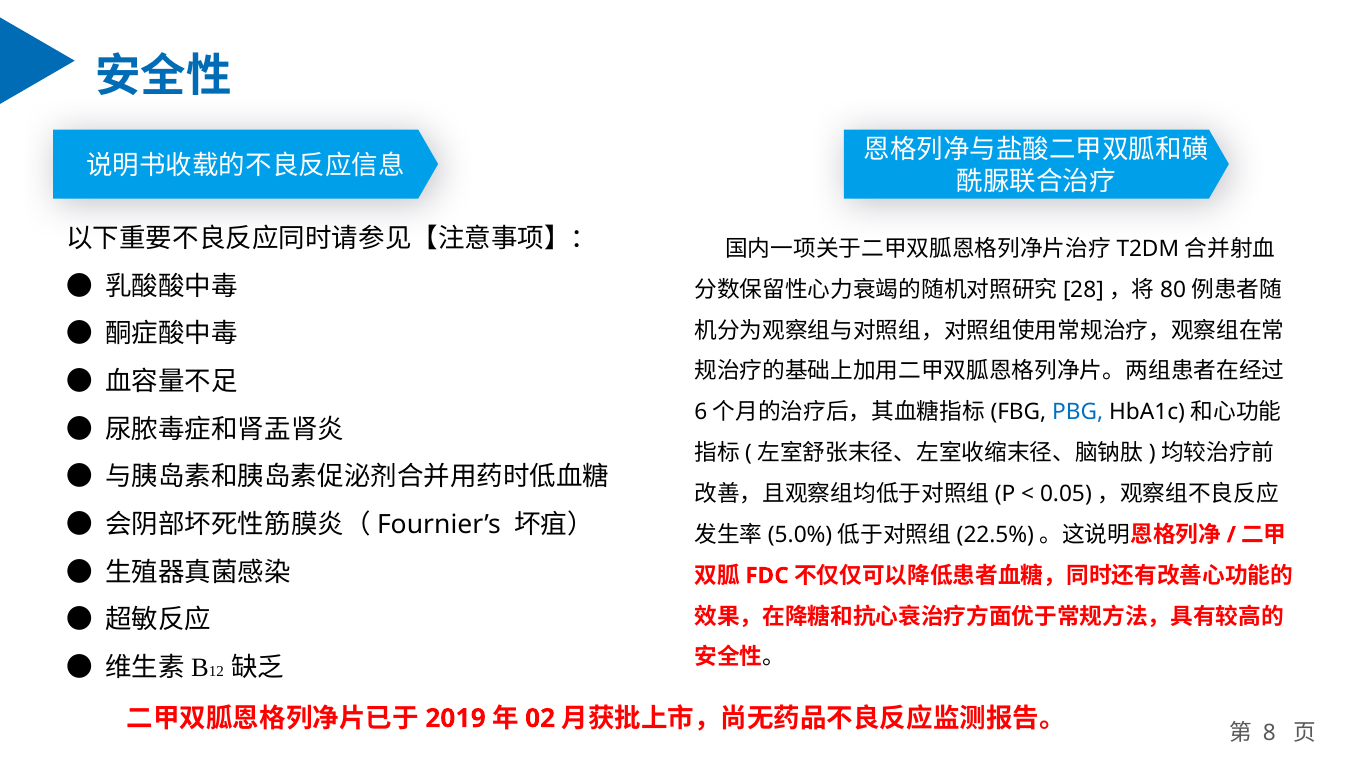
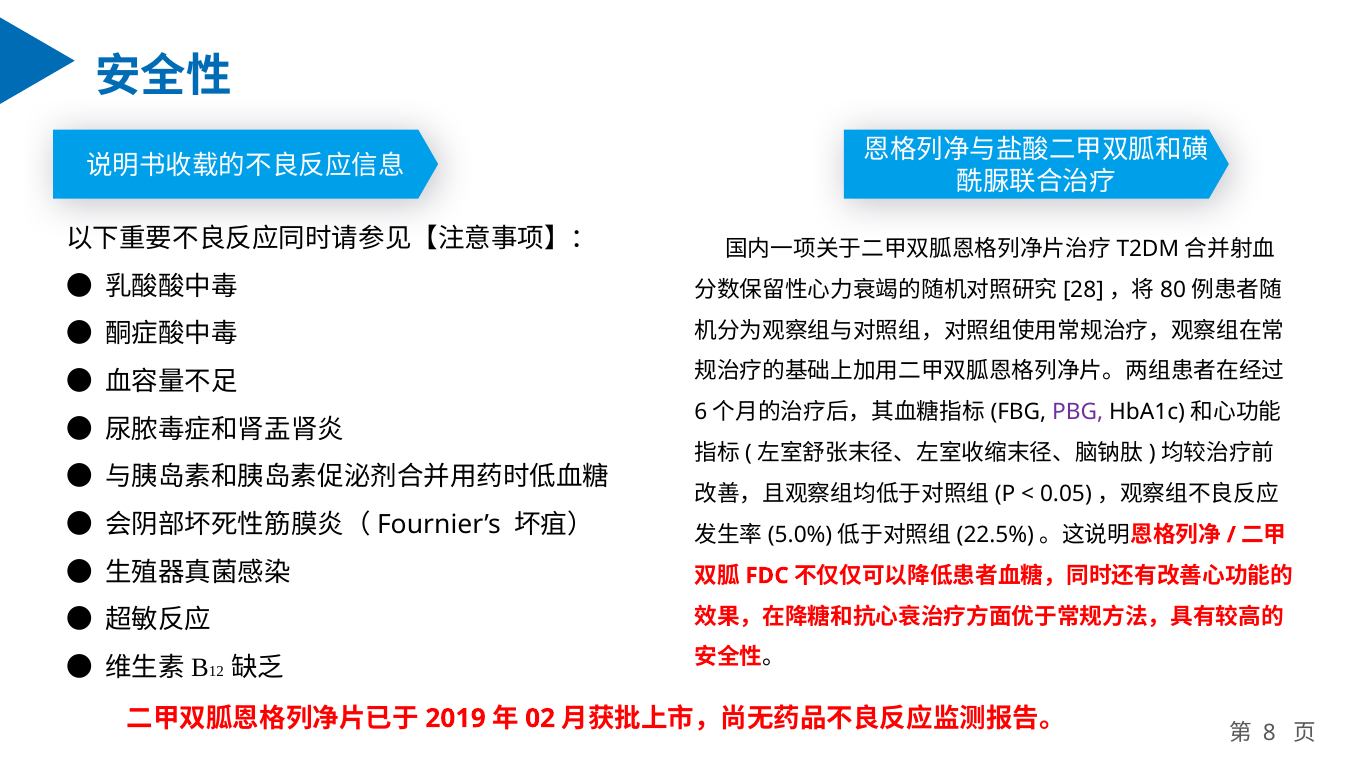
PBG colour: blue -> purple (1078, 412)
